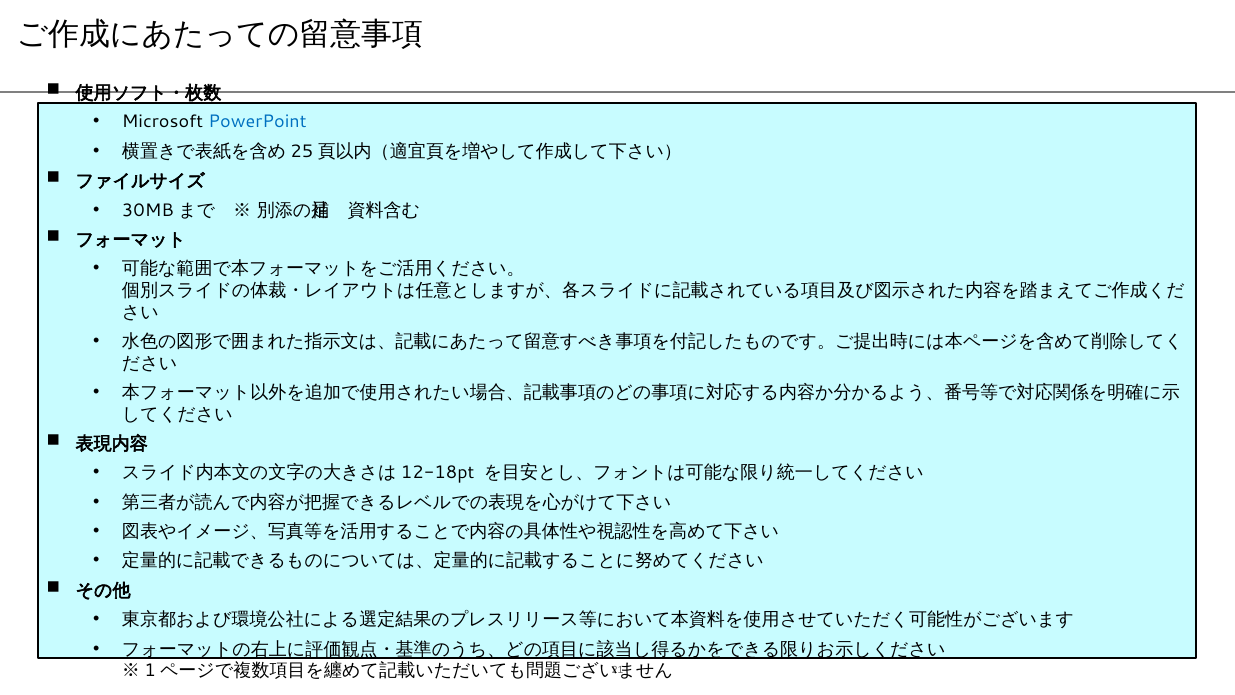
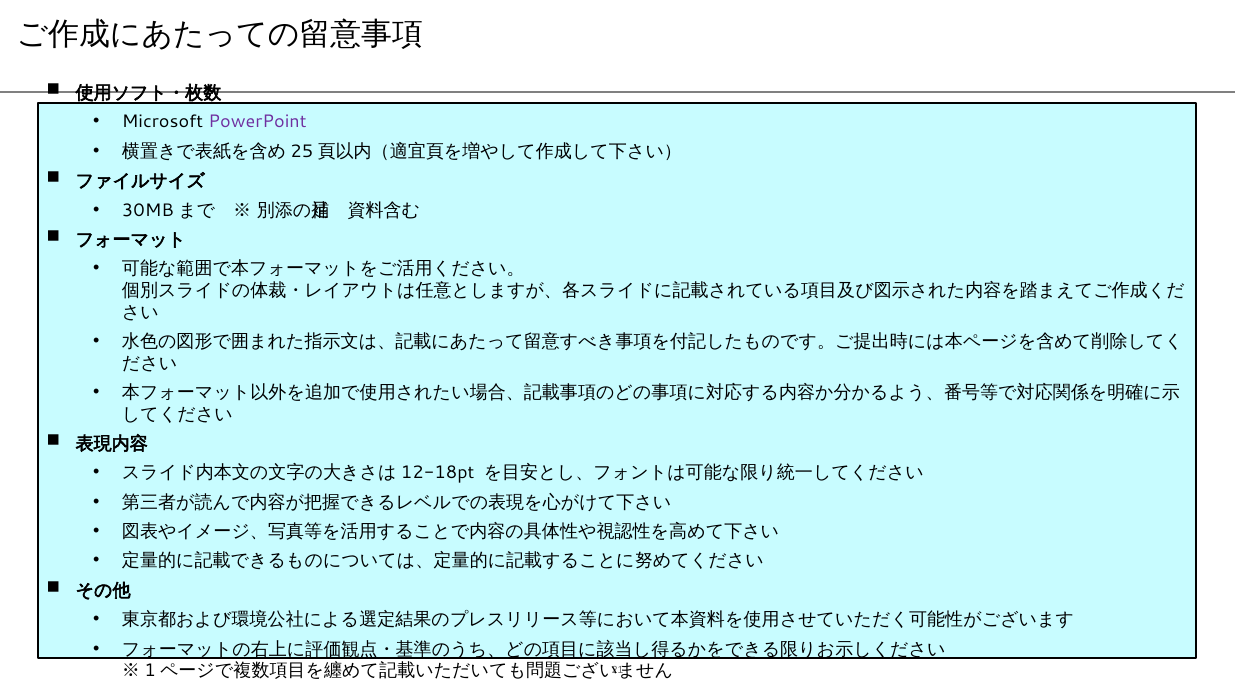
PowerPoint colour: blue -> purple (257, 122)
